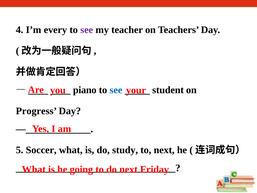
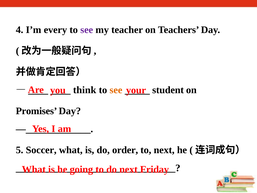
piano: piano -> think (85, 90)
see colour: blue -> orange (116, 90)
Progress: Progress -> Promises (36, 111)
study: study -> order (125, 150)
